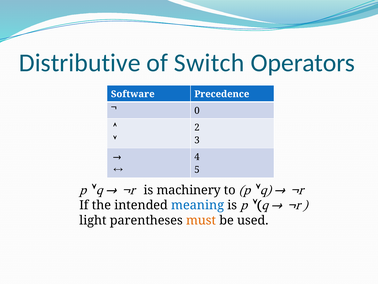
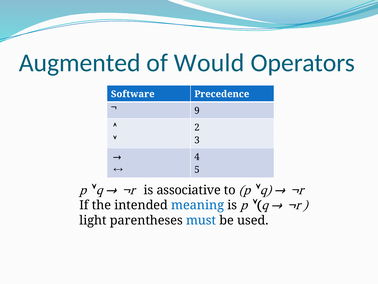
Distributive: Distributive -> Augmented (80, 63)
Switch: Switch -> Would (209, 63)
0: 0 -> 9 (197, 111)
machinery: machinery -> associative (189, 190)
must colour: orange -> blue (201, 220)
